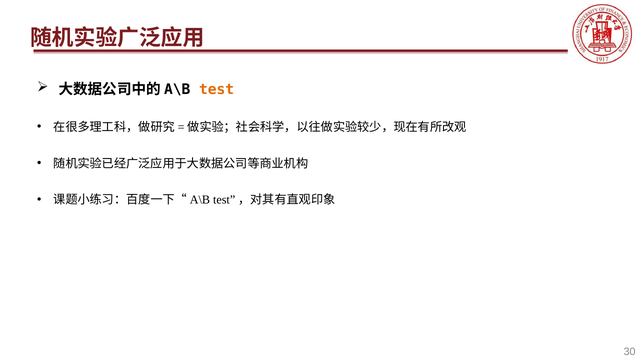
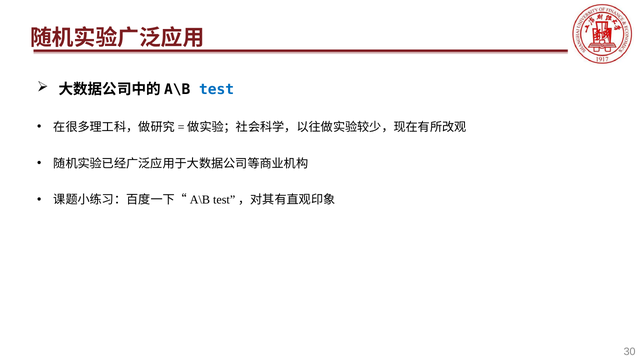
test colour: orange -> blue (217, 89)
